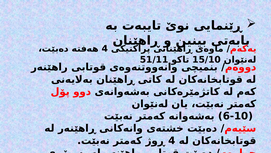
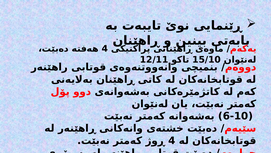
51/11: 51/11 -> 12/11 (154, 59)
